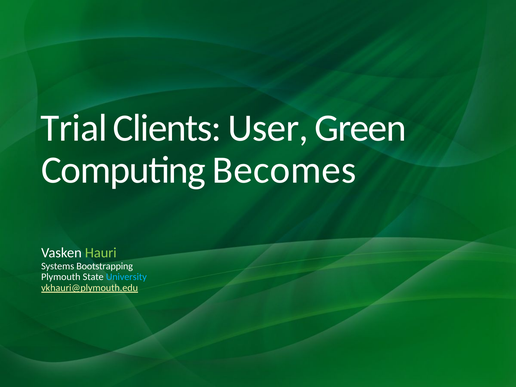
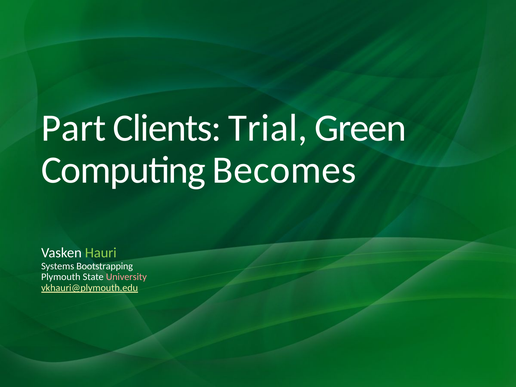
Trial: Trial -> Part (74, 128)
User: User -> Trial (268, 128)
University colour: light blue -> pink (126, 277)
